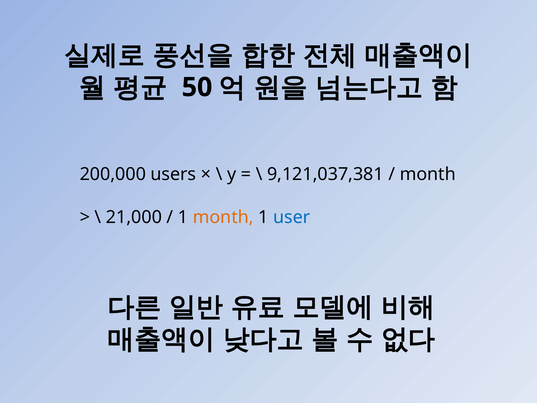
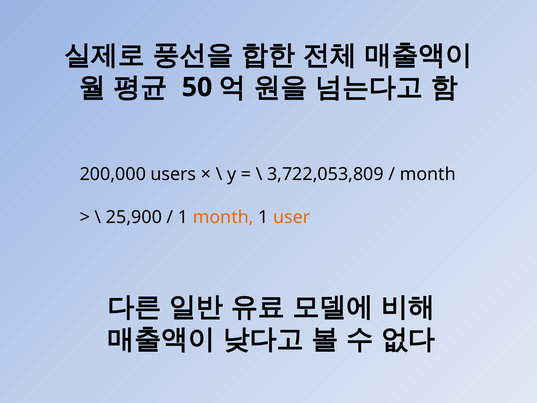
9,121,037,381: 9,121,037,381 -> 3,722,053,809 (325, 174)
21,000: 21,000 -> 25,900 (134, 217)
user colour: blue -> orange (292, 217)
